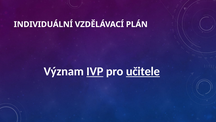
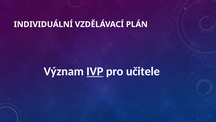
učitele underline: present -> none (143, 71)
